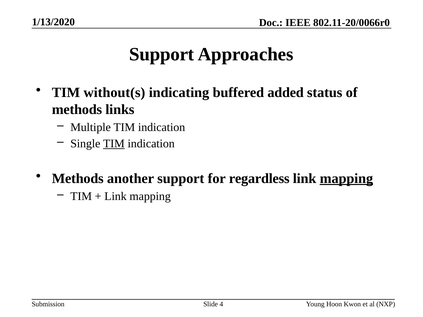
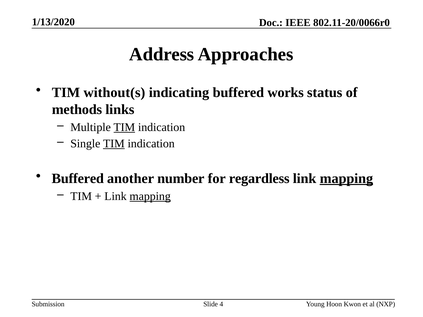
Support: Support -> Address (162, 54)
added: added -> works (286, 93)
TIM underline: none -> present (124, 127)
Methods: Methods -> Buffered (78, 179)
another support: support -> number (181, 179)
mapping underline: none -> present (150, 196)
